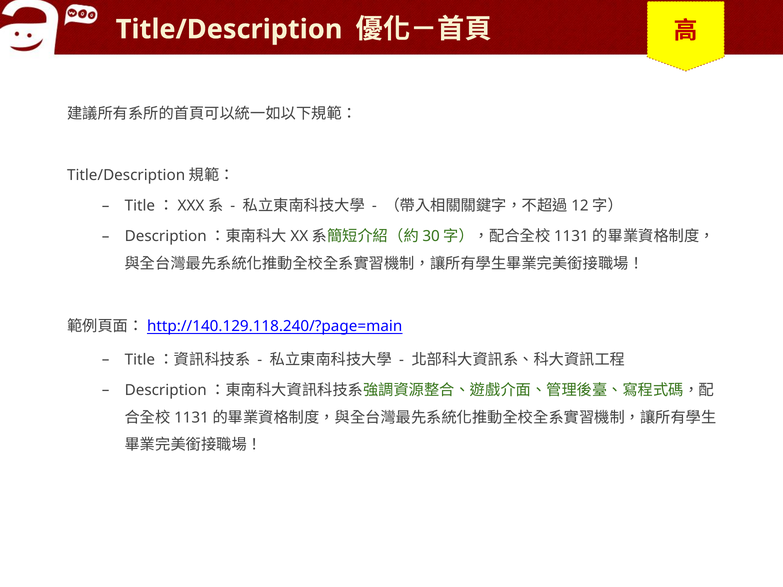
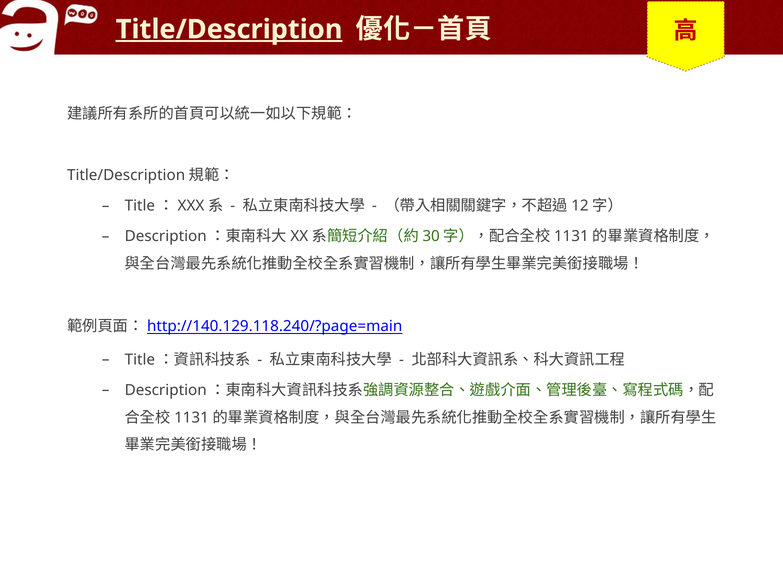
Title/Description underline: none -> present (229, 29)
